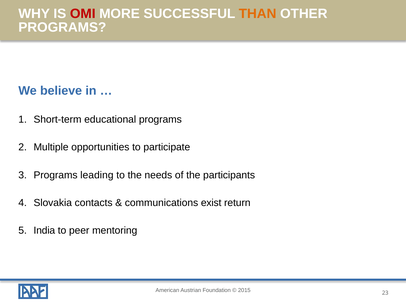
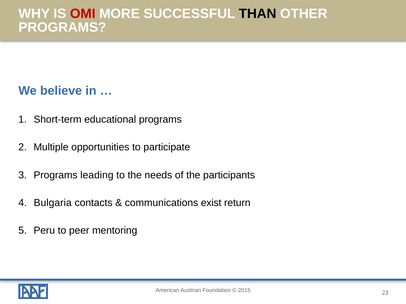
THAN colour: orange -> black (258, 14)
Slovakia: Slovakia -> Bulgaria (53, 203)
India: India -> Peru (44, 231)
